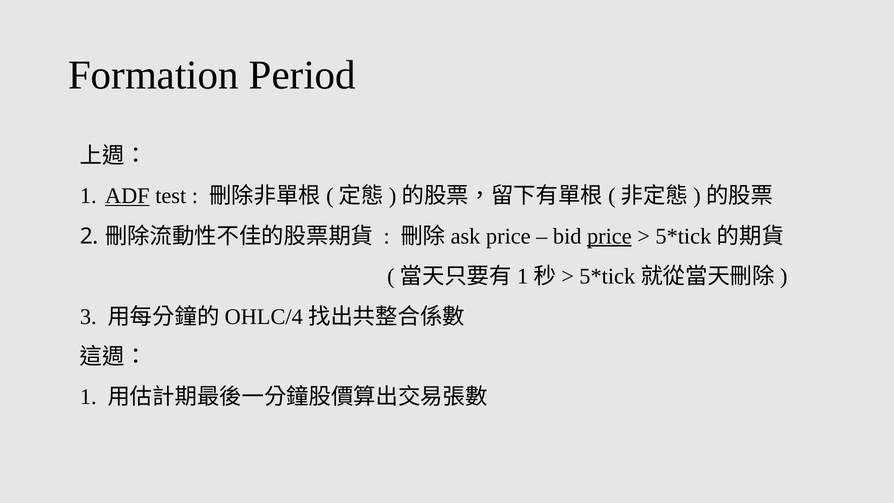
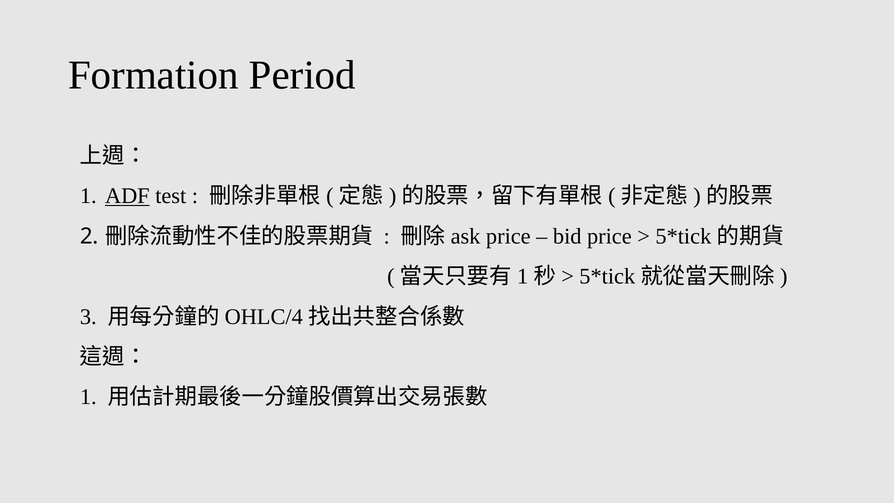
price underline: present -> none (609, 236)
